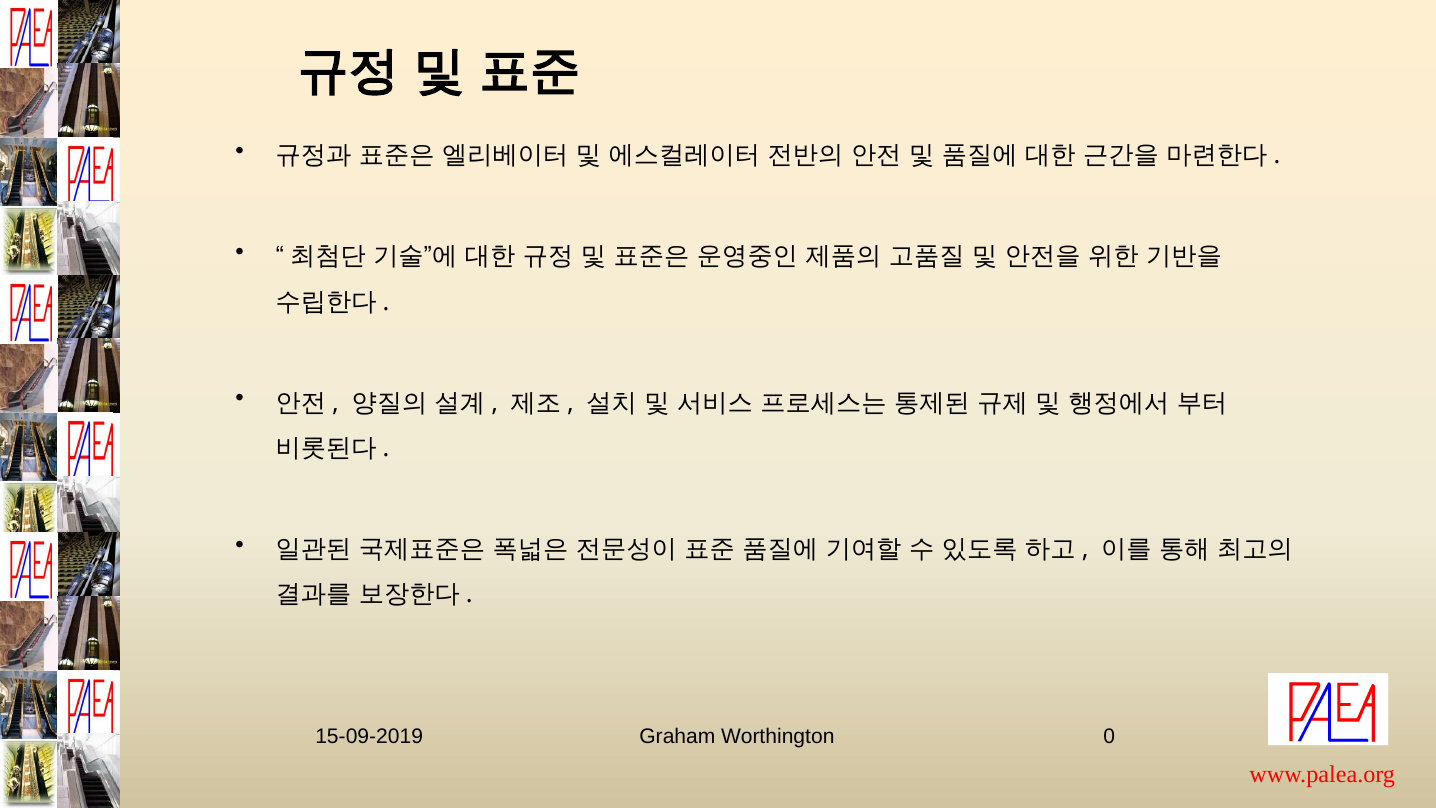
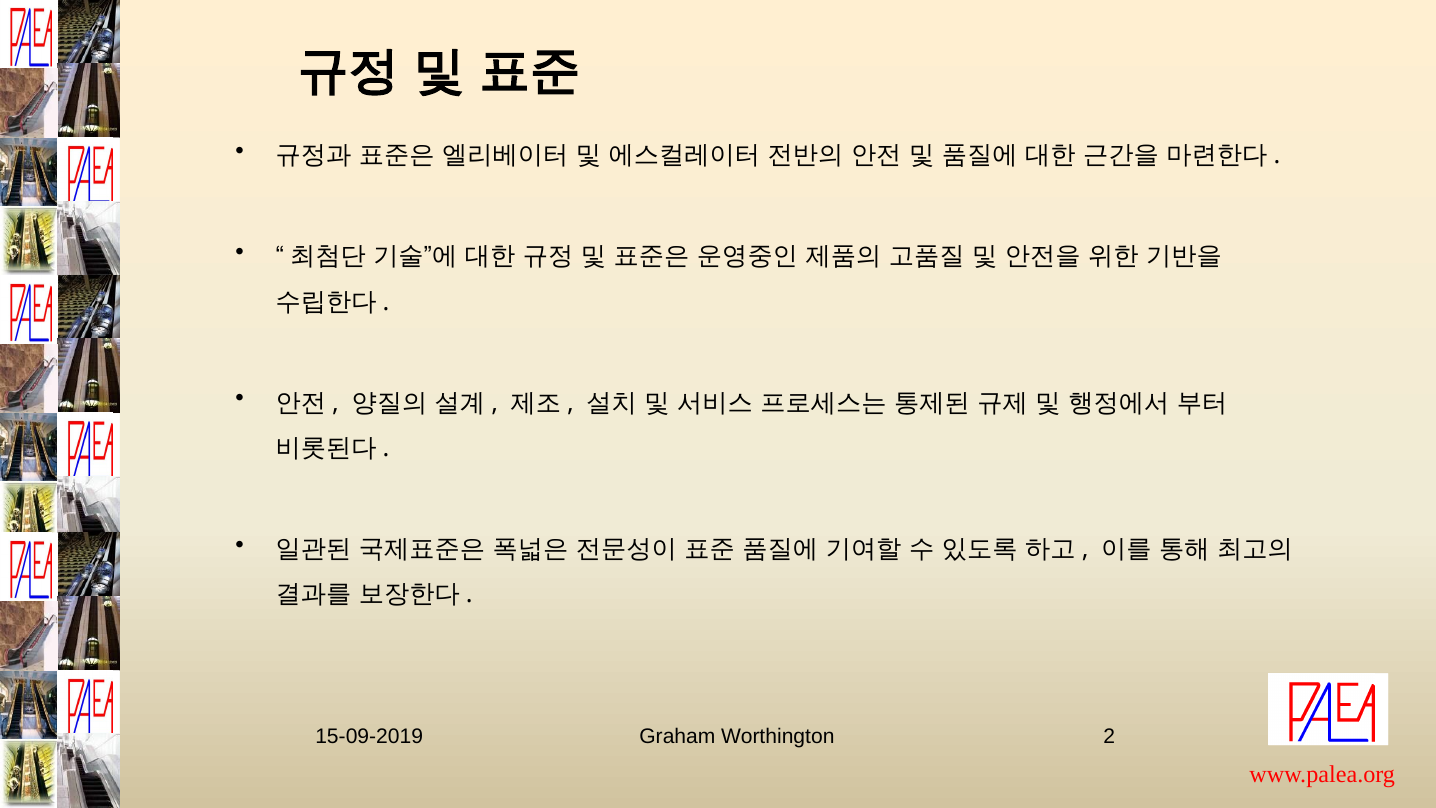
0: 0 -> 2 (1109, 736)
